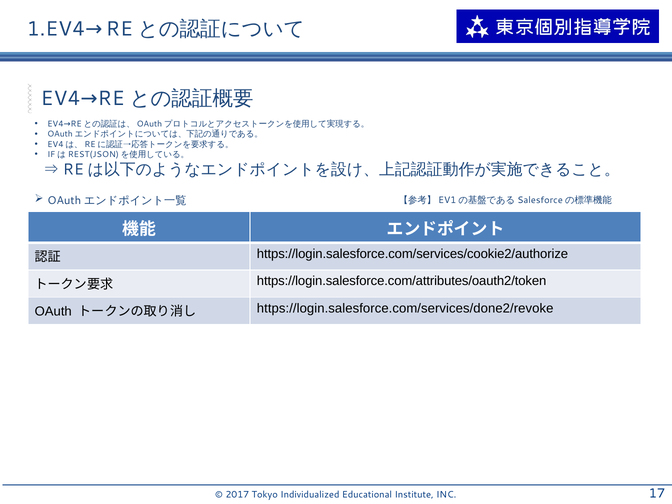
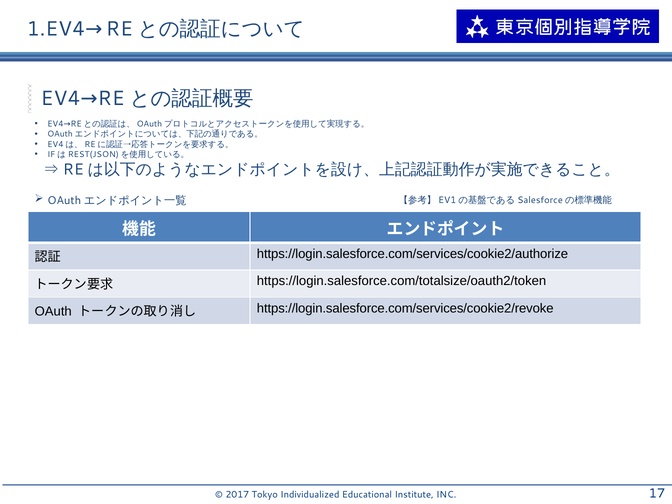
https://login.salesforce.com/attributes/oauth2/token: https://login.salesforce.com/attributes/oauth2/token -> https://login.salesforce.com/totalsize/oauth2/token (402, 281)
https://login.salesforce.com/services/done2/revoke: https://login.salesforce.com/services/done2/revoke -> https://login.salesforce.com/services/cookie2/revoke (405, 308)
